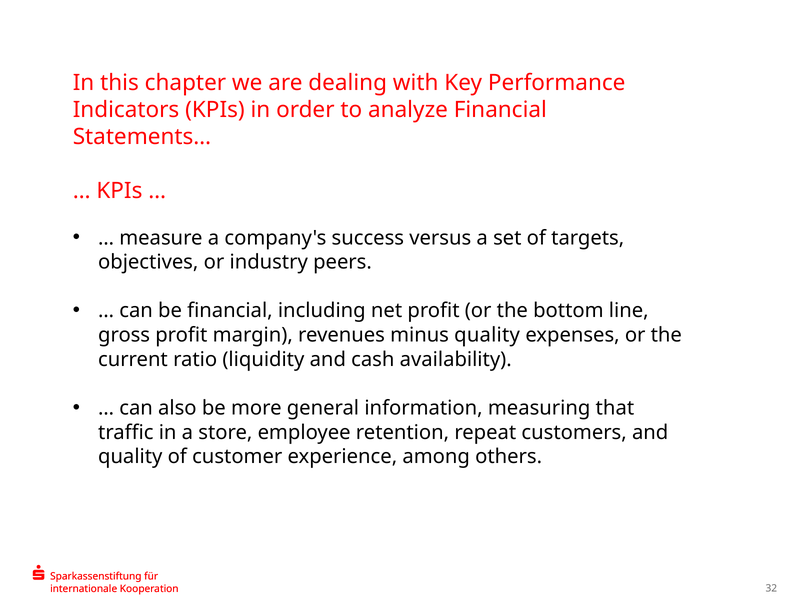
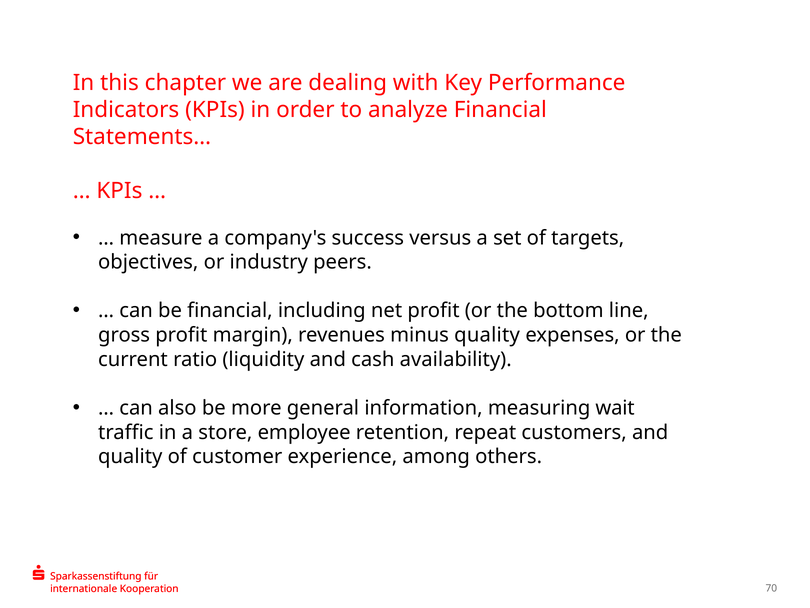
that: that -> wait (615, 408)
32: 32 -> 70 (771, 588)
